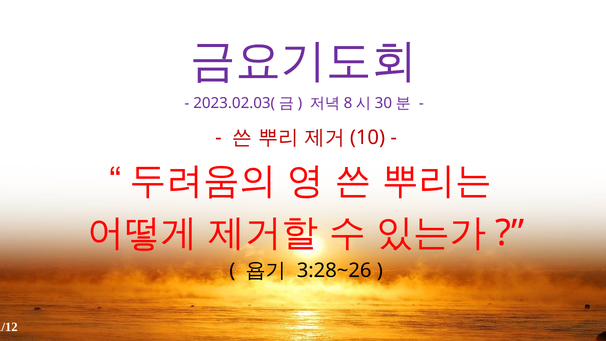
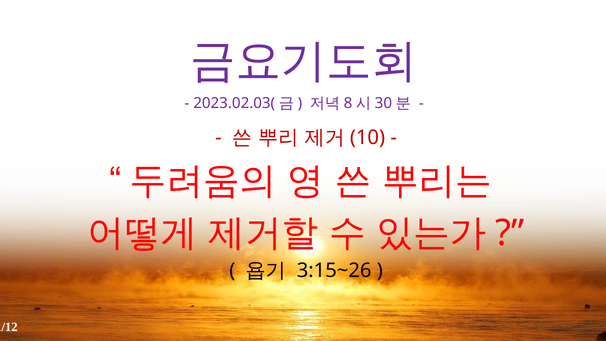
3:28~26: 3:28~26 -> 3:15~26 (334, 270)
